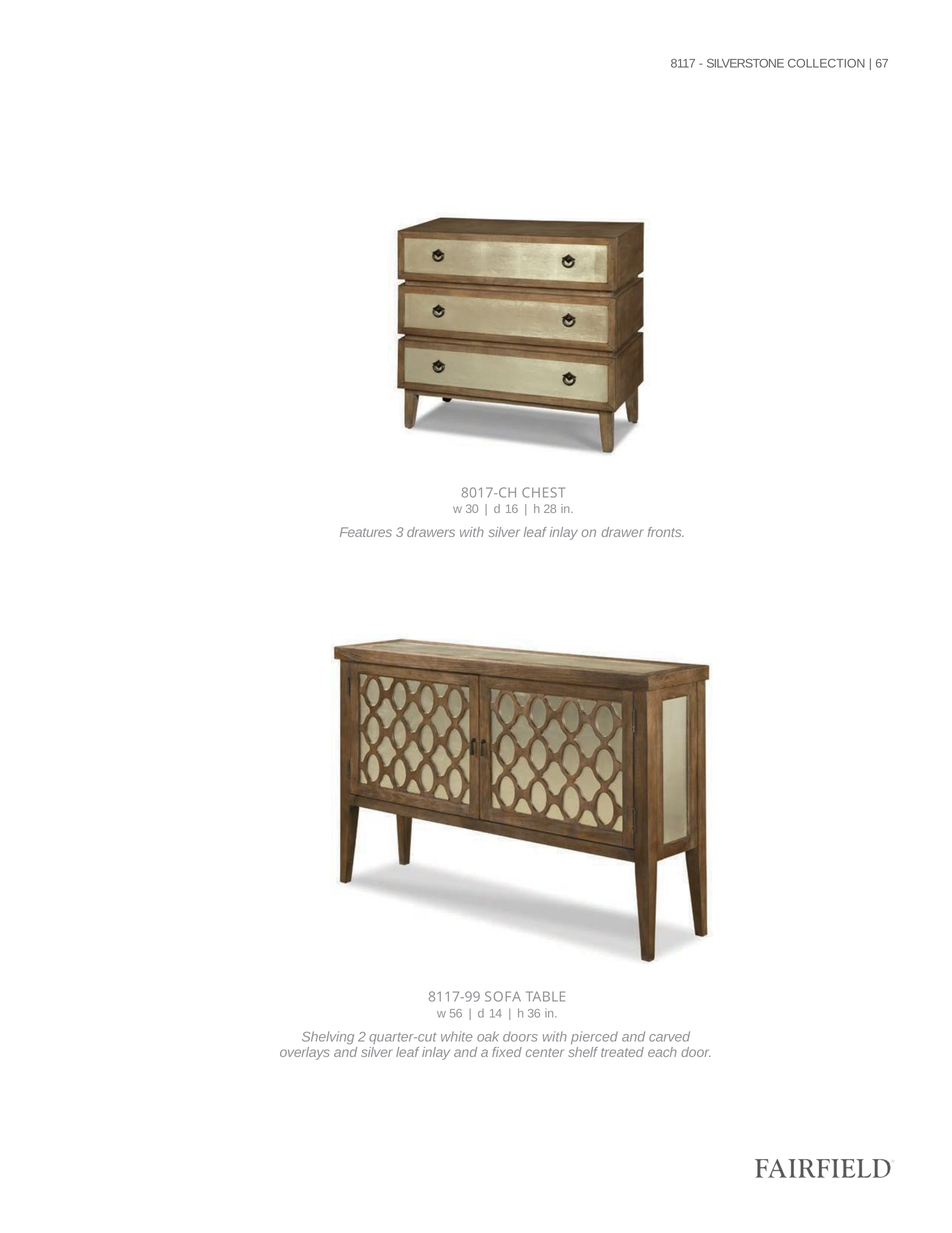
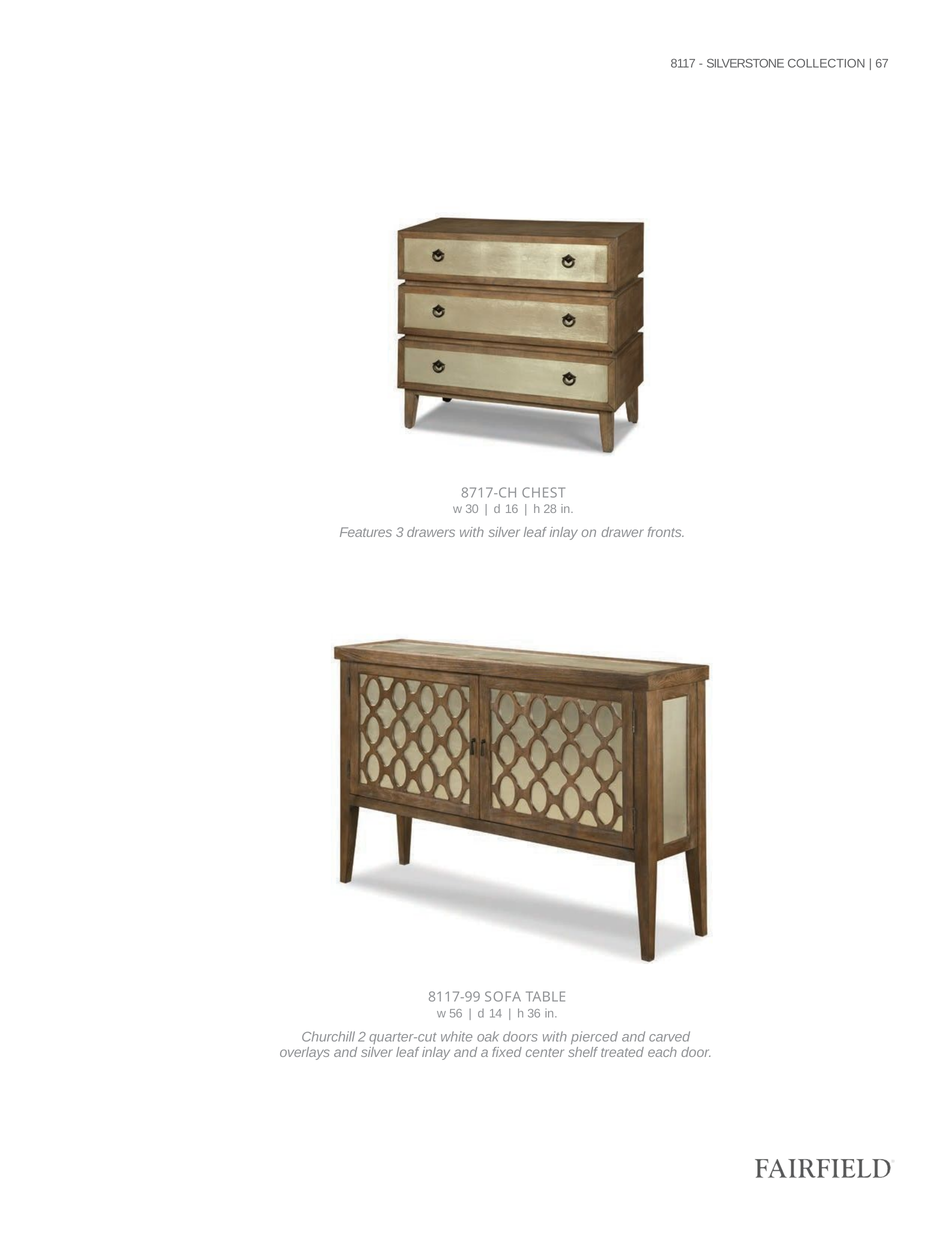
8017-CH: 8017-CH -> 8717-CH (489, 493)
Shelving: Shelving -> Churchill (328, 1036)
